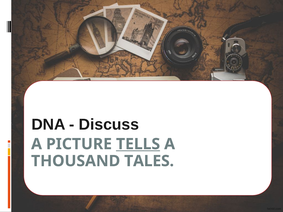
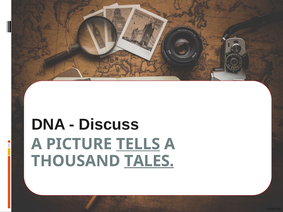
TALES underline: none -> present (149, 161)
